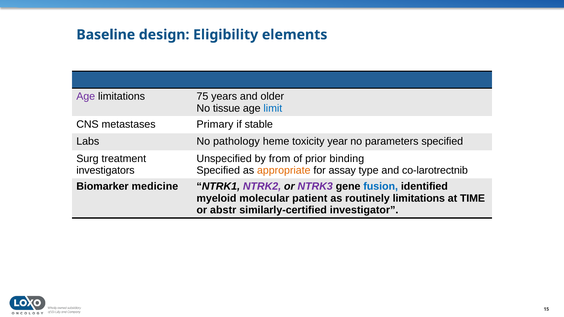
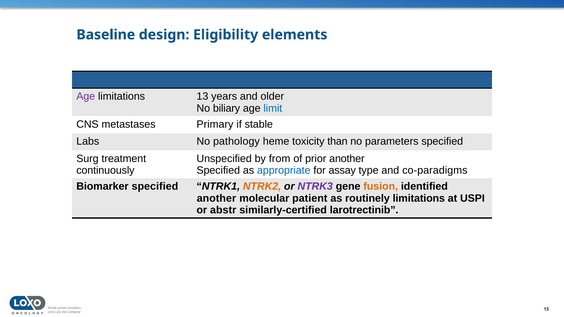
75: 75 -> 13 (202, 96)
tissue: tissue -> biliary (227, 108)
year: year -> than (337, 142)
prior binding: binding -> another (347, 159)
investigators: investigators -> continuously (105, 171)
appropriate colour: orange -> blue (284, 171)
co-larotrectnib: co-larotrectnib -> co-paradigms (435, 171)
Biomarker medicine: medicine -> specified (155, 187)
NTRK2 colour: purple -> orange (262, 187)
fusion colour: blue -> orange (381, 187)
myeloid: myeloid -> another (216, 198)
TIME: TIME -> USPI (472, 198)
investigator: investigator -> larotrectinib (364, 210)
